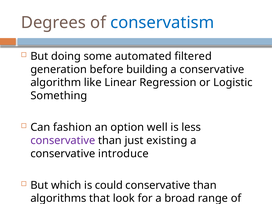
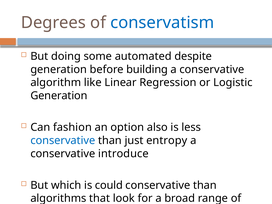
filtered: filtered -> despite (193, 56)
Something: Something -> Generation (59, 96)
well: well -> also (157, 127)
conservative colour: purple -> blue (63, 140)
existing: existing -> entropy (167, 140)
